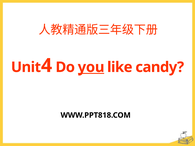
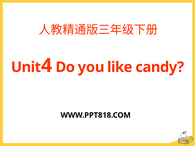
you underline: present -> none (91, 67)
